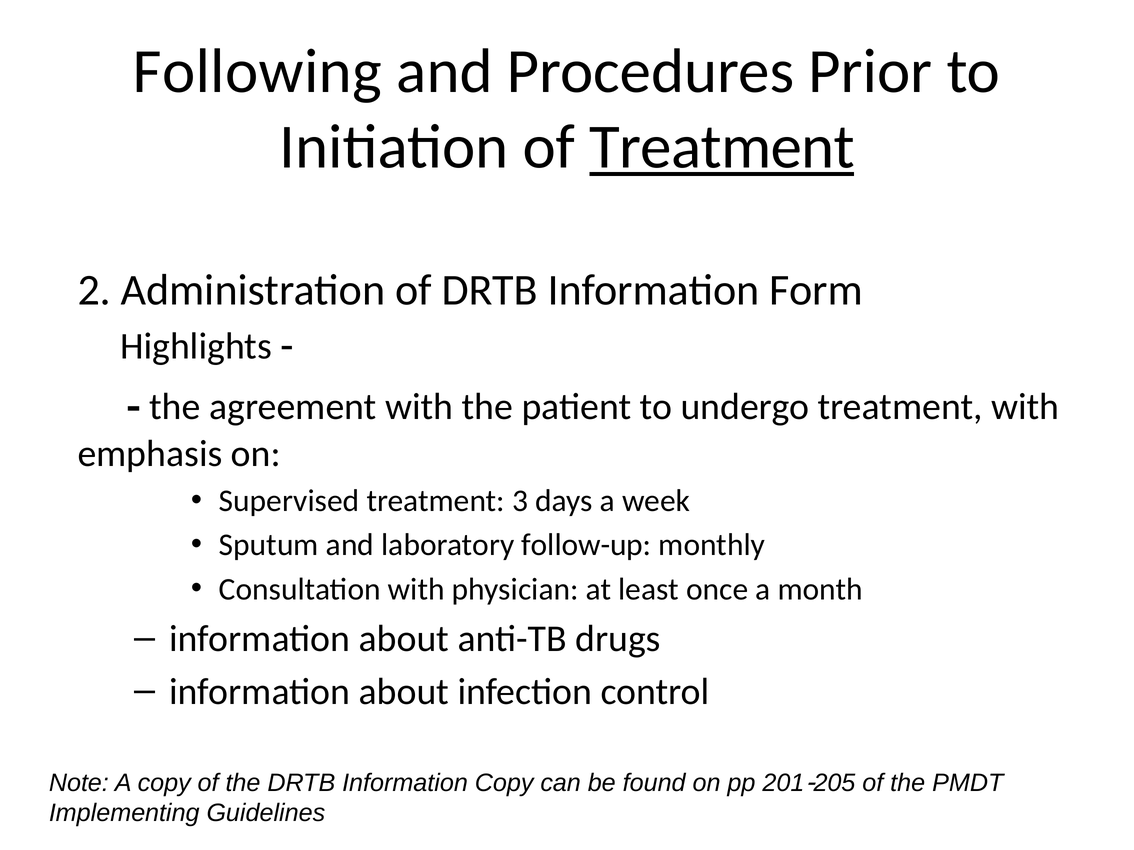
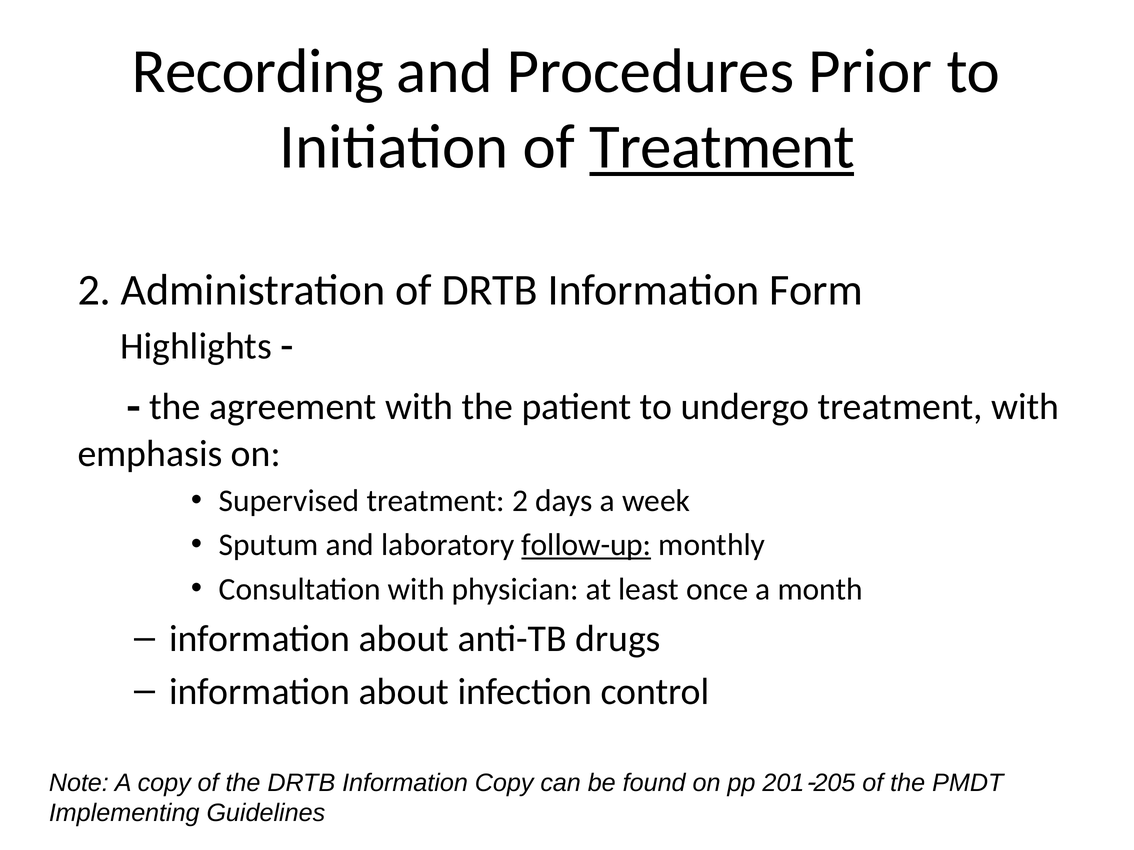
Following: Following -> Recording (258, 72)
Supervised treatment 3: 3 -> 2 (520, 501)
follow-up underline: none -> present (586, 545)
